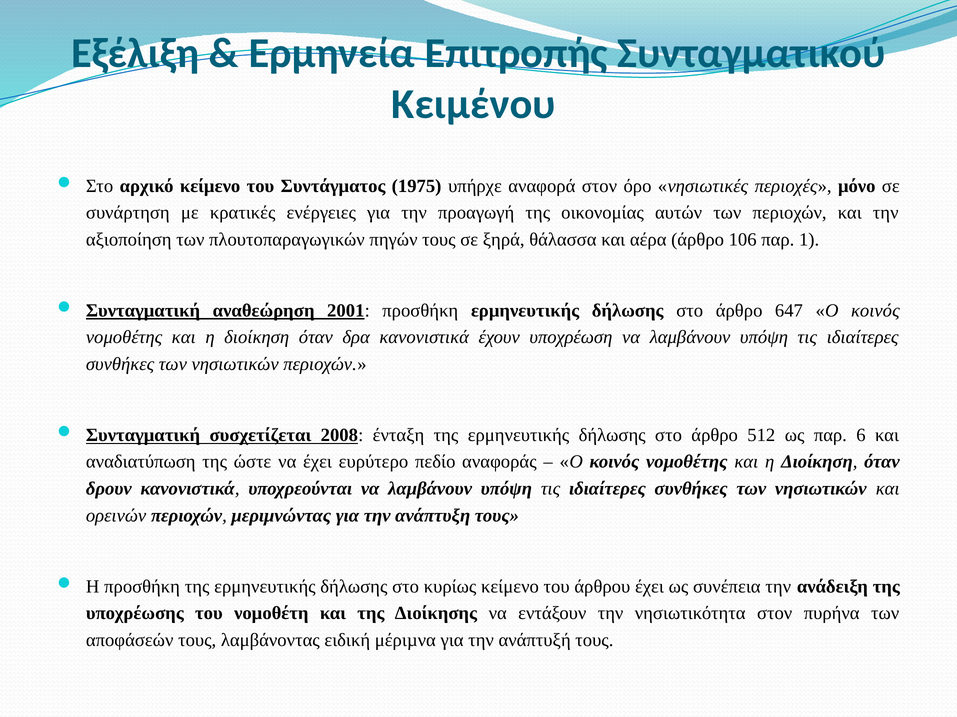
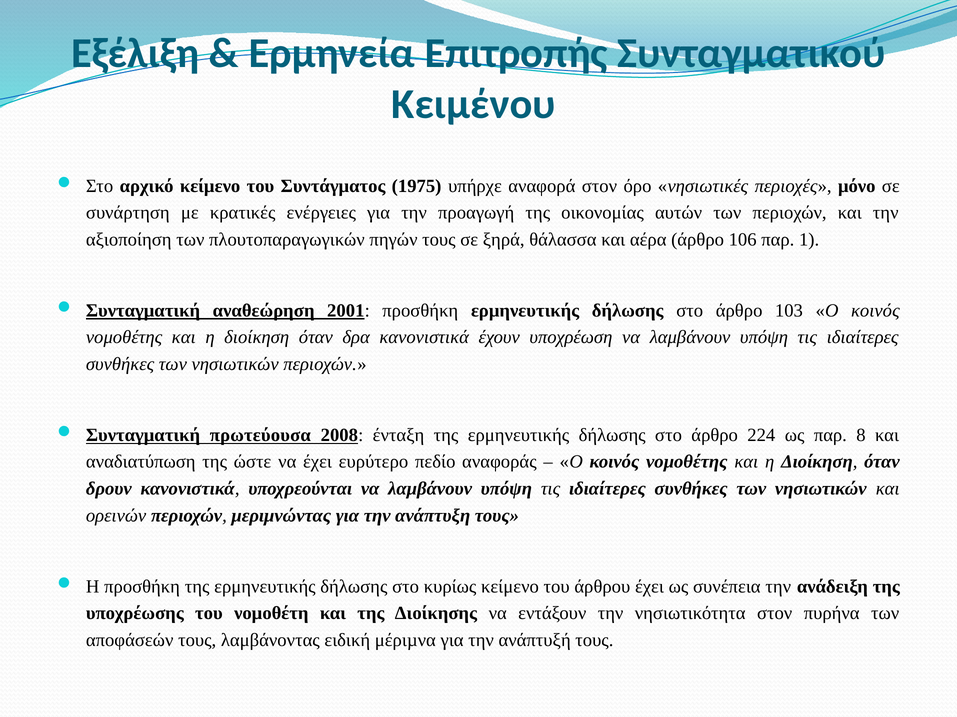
647: 647 -> 103 (789, 311)
συσχετίζεται: συσχετίζεται -> πρωτεύουσα (260, 436)
512: 512 -> 224 (761, 436)
6: 6 -> 8 (861, 436)
